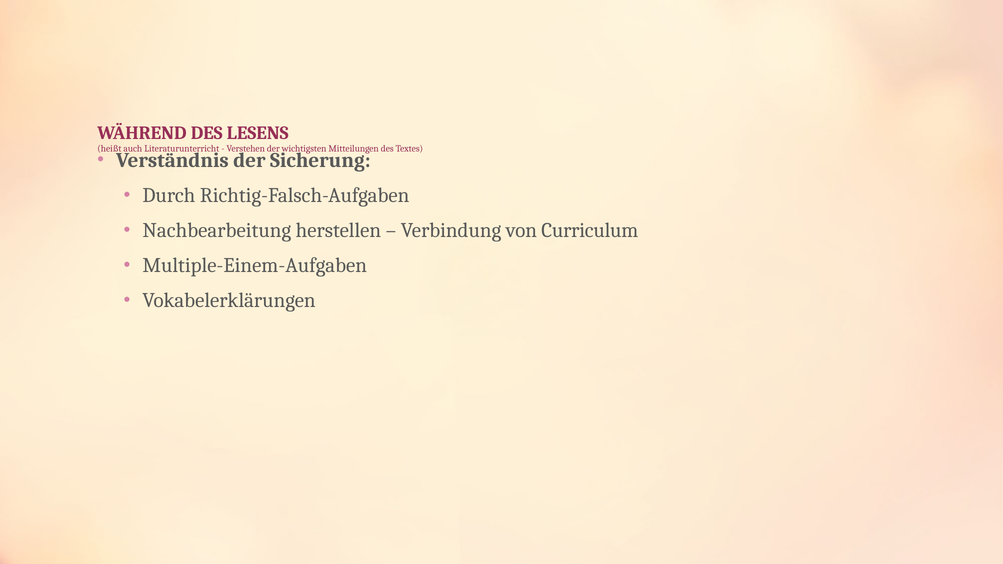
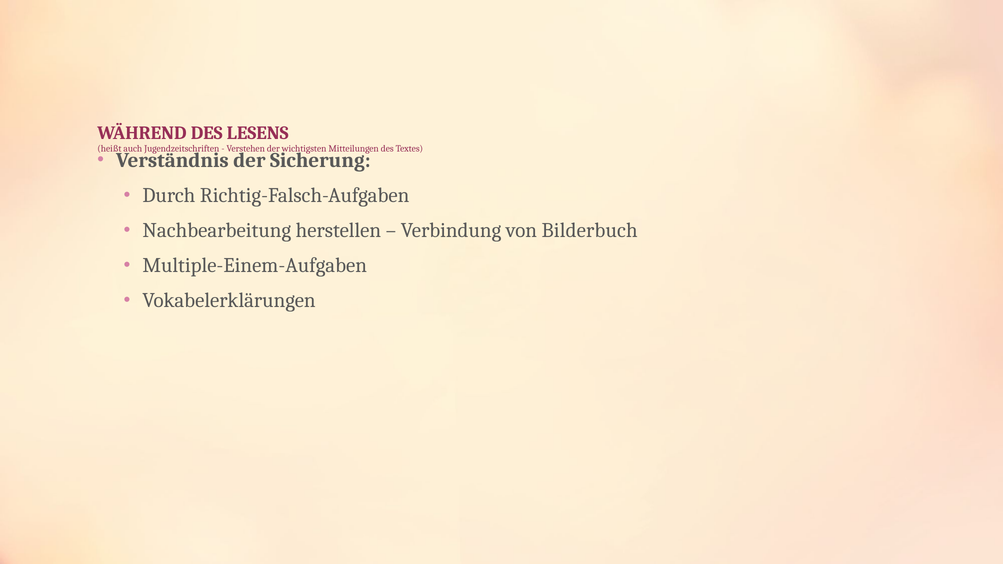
Literaturunterricht: Literaturunterricht -> Jugendzeitschriften (182, 149)
Curriculum: Curriculum -> Bilderbuch (590, 230)
